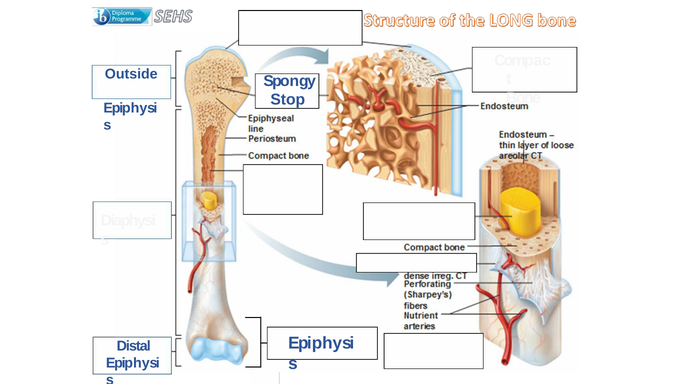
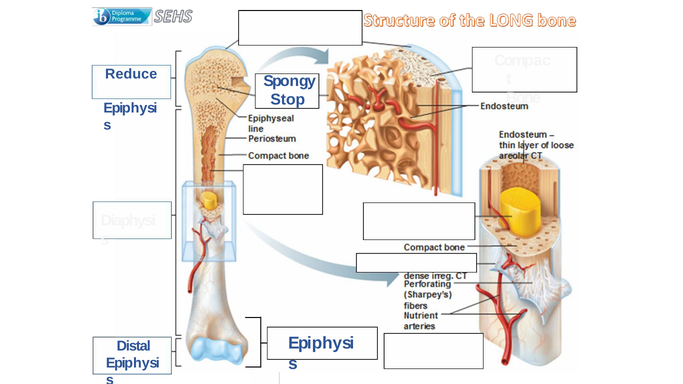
Outside: Outside -> Reduce (131, 74)
